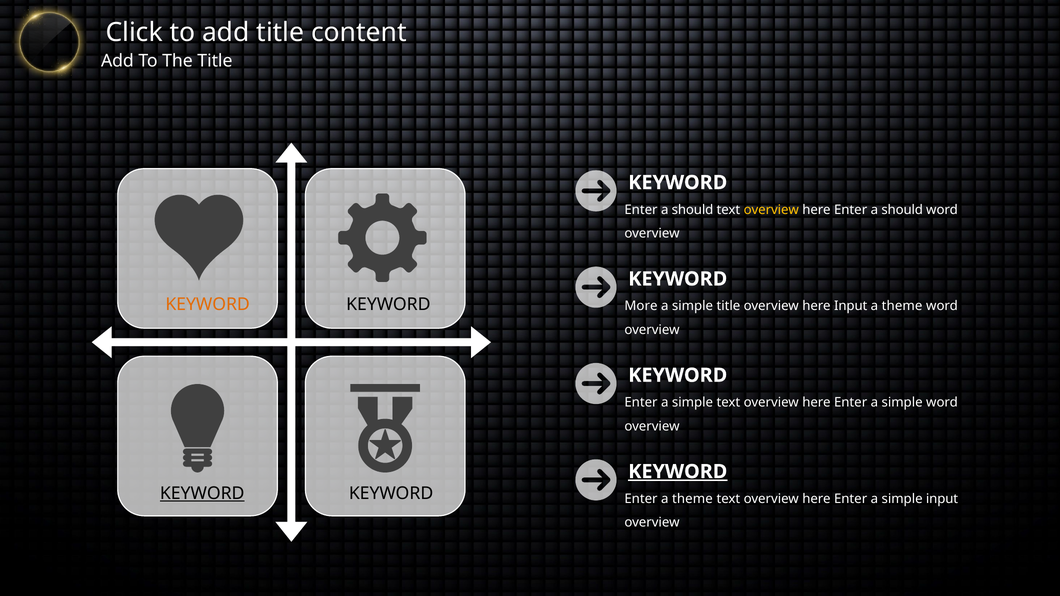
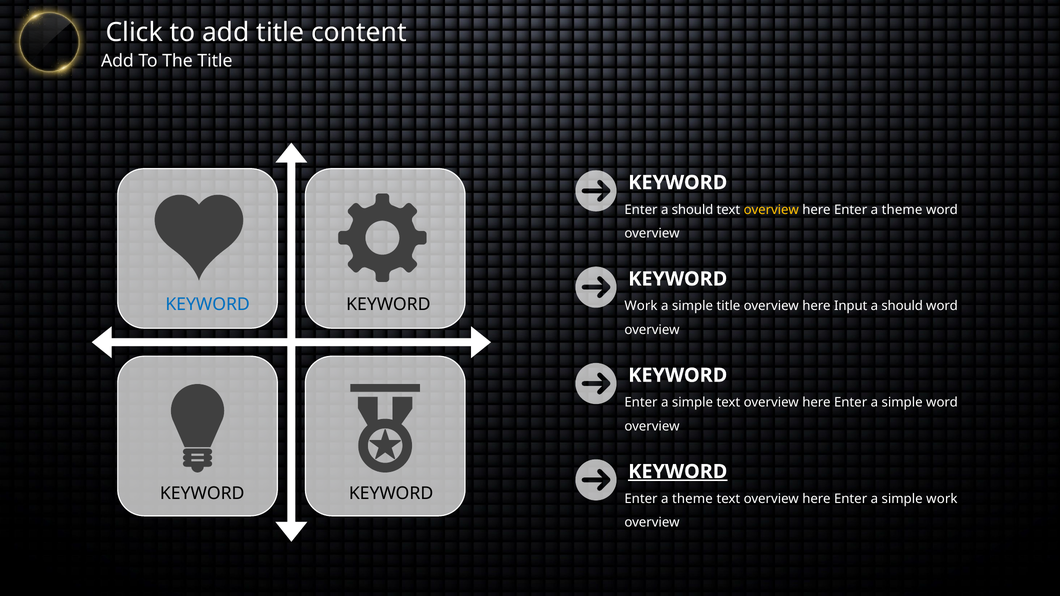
here Enter a should: should -> theme (902, 210)
KEYWORD colour: orange -> blue (208, 305)
More: More -> Work (641, 306)
theme: theme -> should (902, 306)
KEYWORD underline: present -> none (202, 494)
simple input: input -> work (942, 499)
